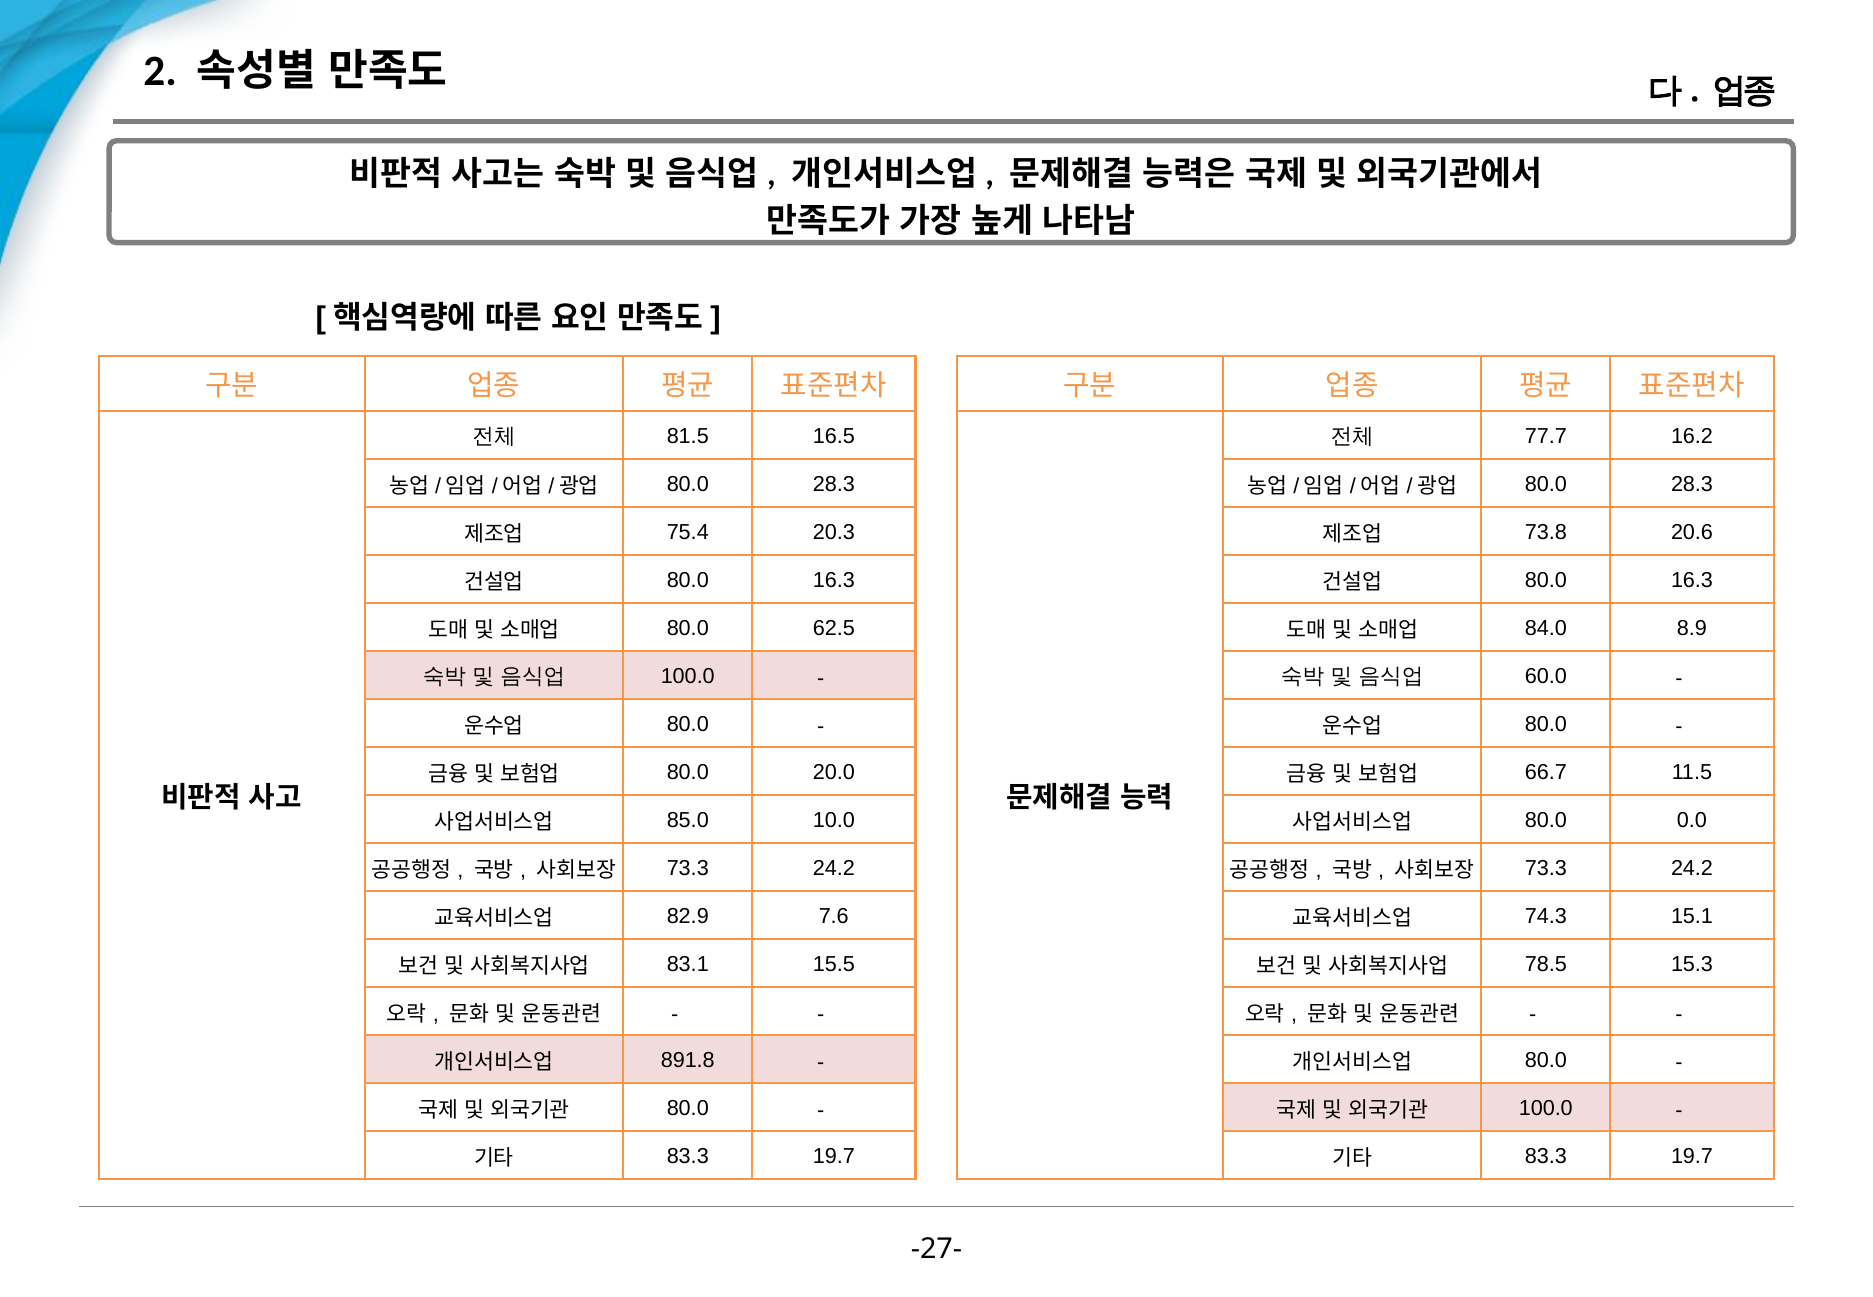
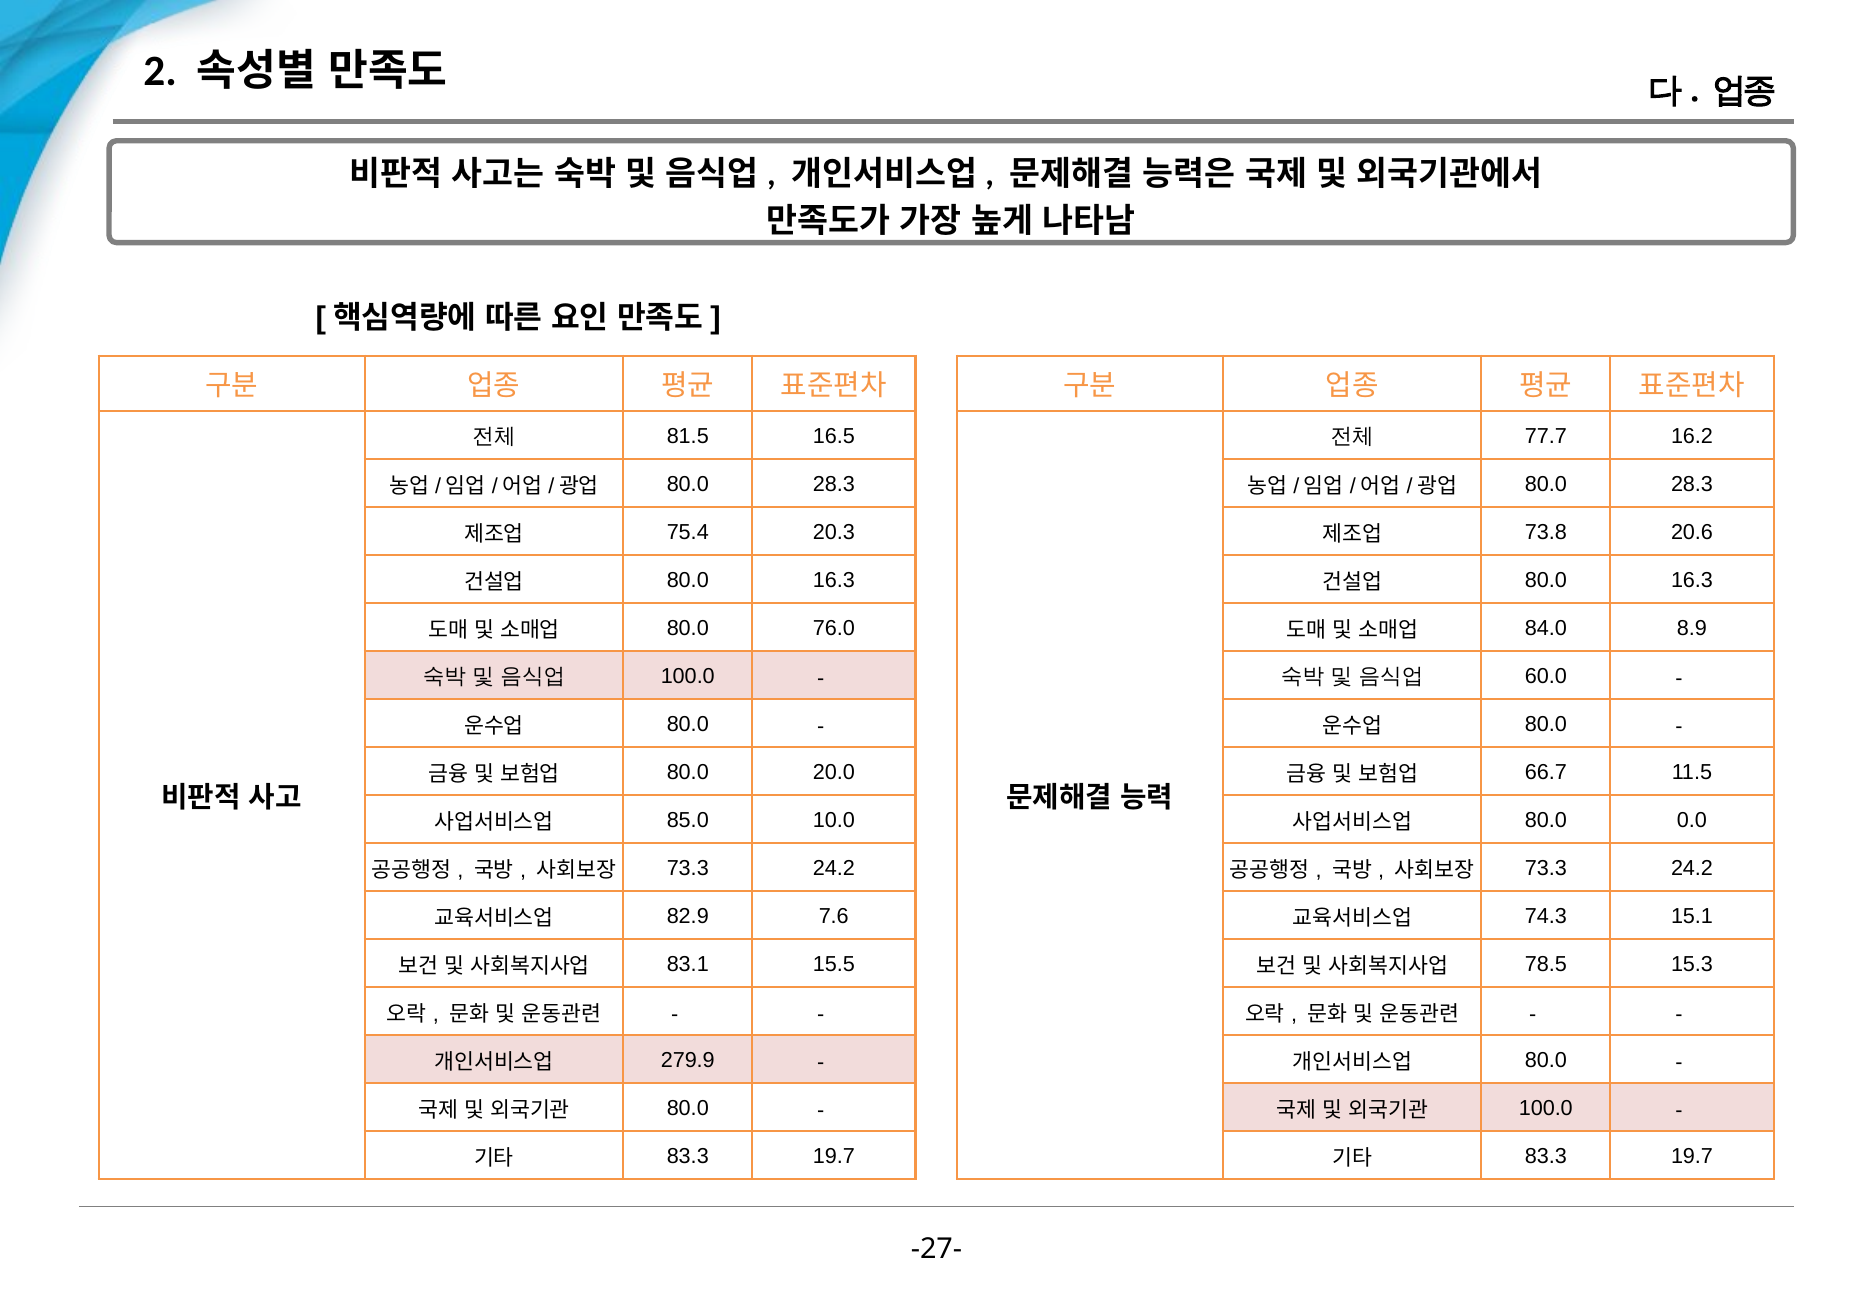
62.5: 62.5 -> 76.0 (834, 628)
891.8: 891.8 -> 279.9 (688, 1060)
